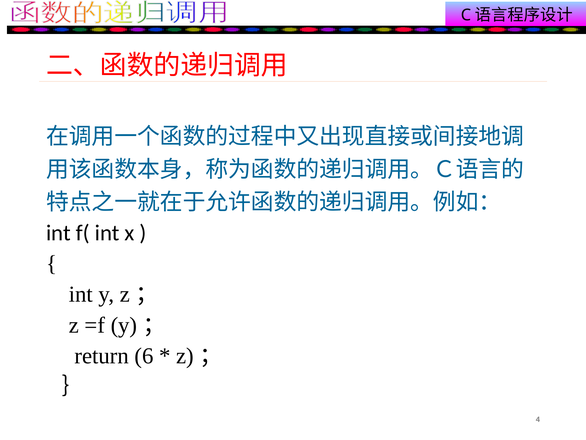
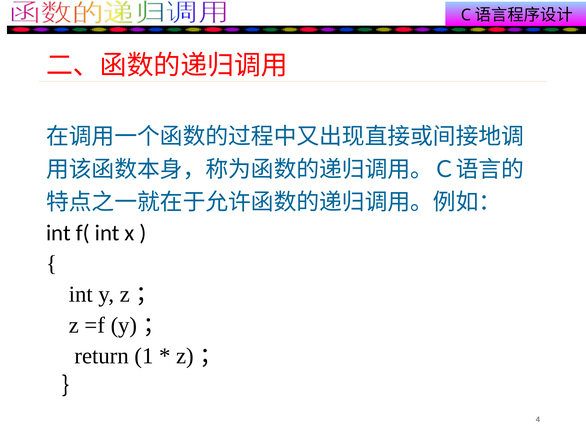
6: 6 -> 1 (144, 355)
